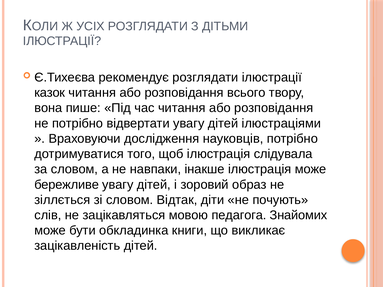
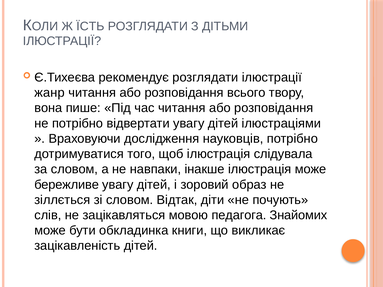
УСІХ: УСІХ -> ЇСТЬ (90, 26)
казок: казок -> жанр (50, 93)
